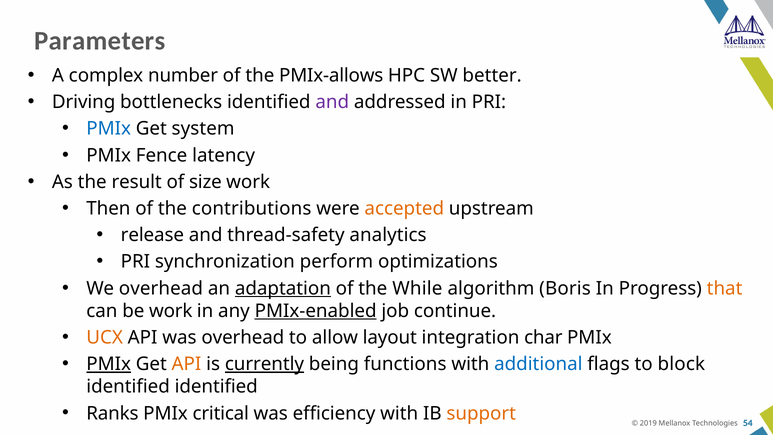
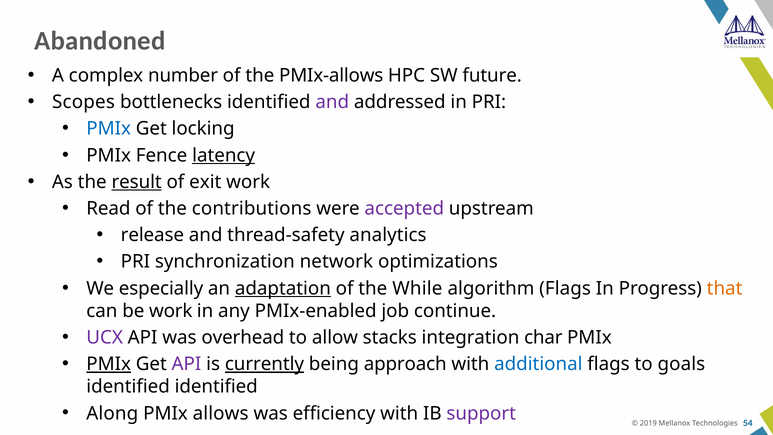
Parameters: Parameters -> Abandoned (100, 41)
better: better -> future (492, 76)
Driving: Driving -> Scopes (83, 102)
system: system -> locking (203, 129)
latency underline: none -> present (224, 155)
result underline: none -> present (137, 182)
size: size -> exit (205, 182)
Then: Then -> Read (108, 208)
accepted colour: orange -> purple (404, 208)
perform: perform -> network (336, 262)
We overhead: overhead -> especially (161, 288)
algorithm Boris: Boris -> Flags (565, 288)
PMIx-enabled underline: present -> none (316, 311)
UCX colour: orange -> purple (105, 337)
layout: layout -> stacks (390, 337)
API colour: orange -> purple (186, 364)
functions: functions -> approach (405, 364)
block: block -> goals (681, 364)
Ranks: Ranks -> Along (112, 413)
critical: critical -> allows (221, 413)
support colour: orange -> purple (481, 413)
